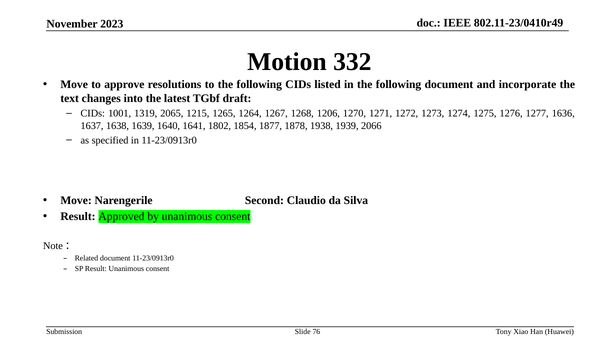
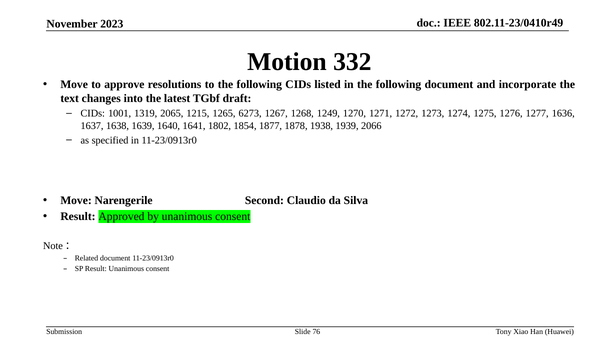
1264: 1264 -> 6273 (250, 113)
1206: 1206 -> 1249 (328, 113)
